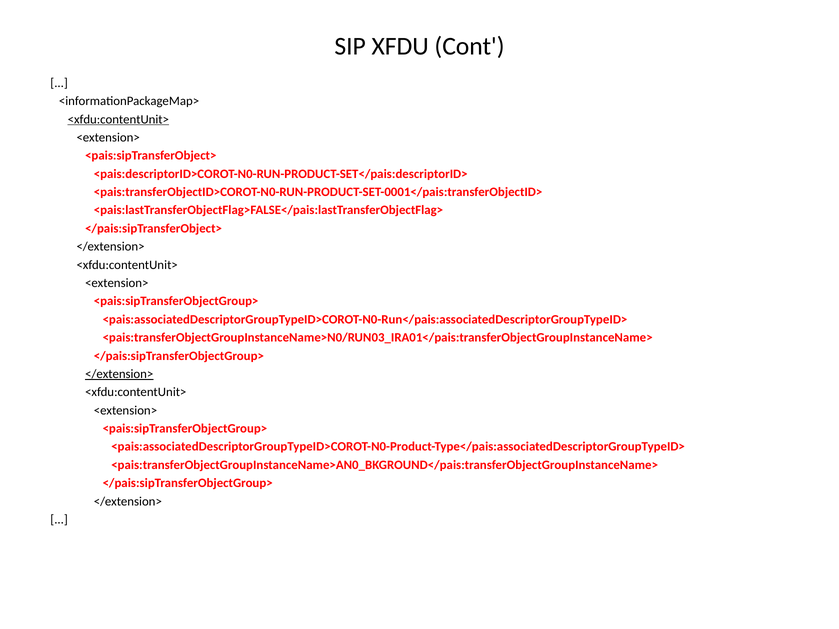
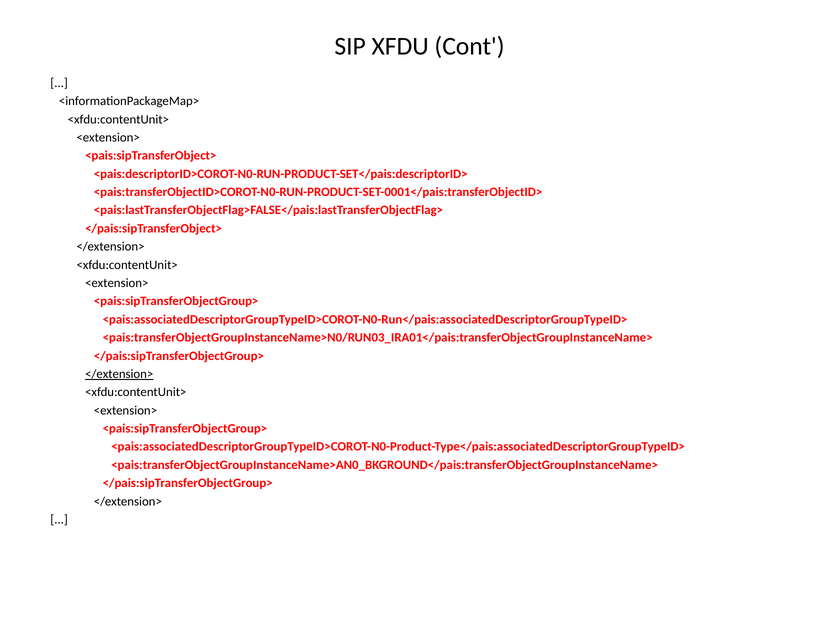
<xfdu:contentUnit> underline: present -> none (118, 119)
